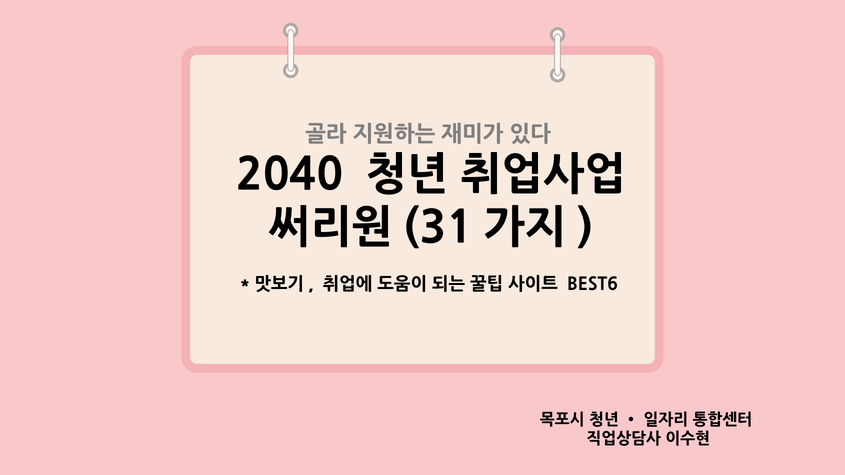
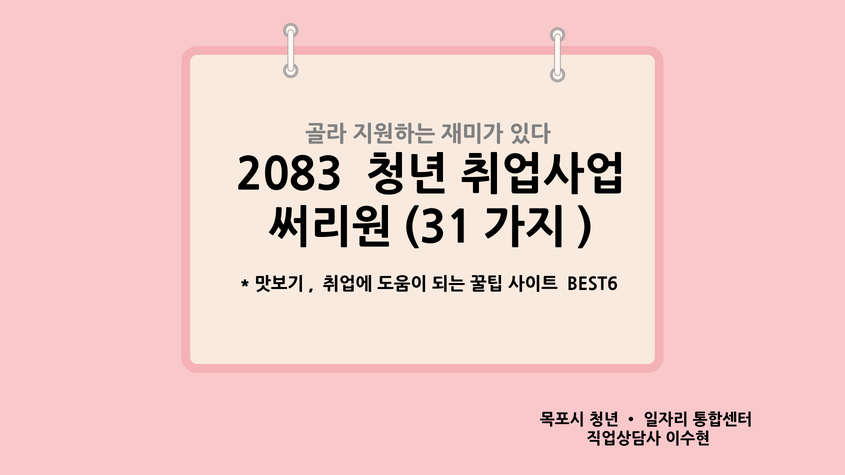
2040: 2040 -> 2083 (289, 176)
